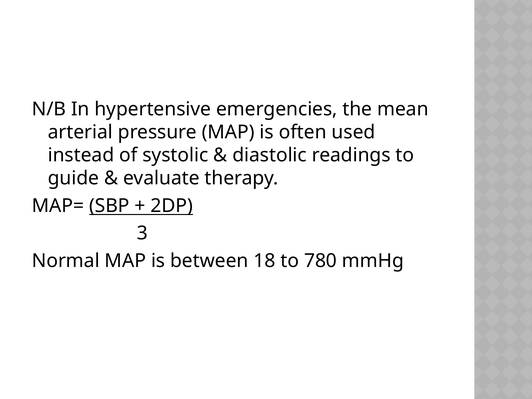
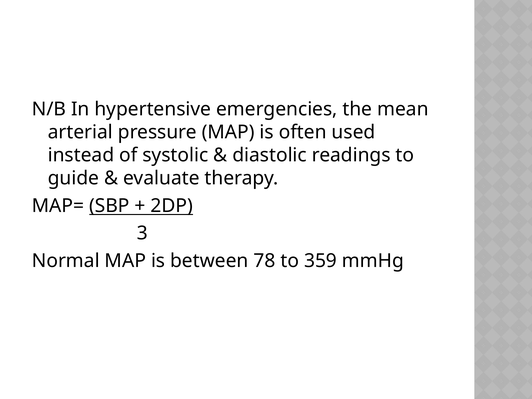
18: 18 -> 78 (264, 261)
780: 780 -> 359 (320, 261)
